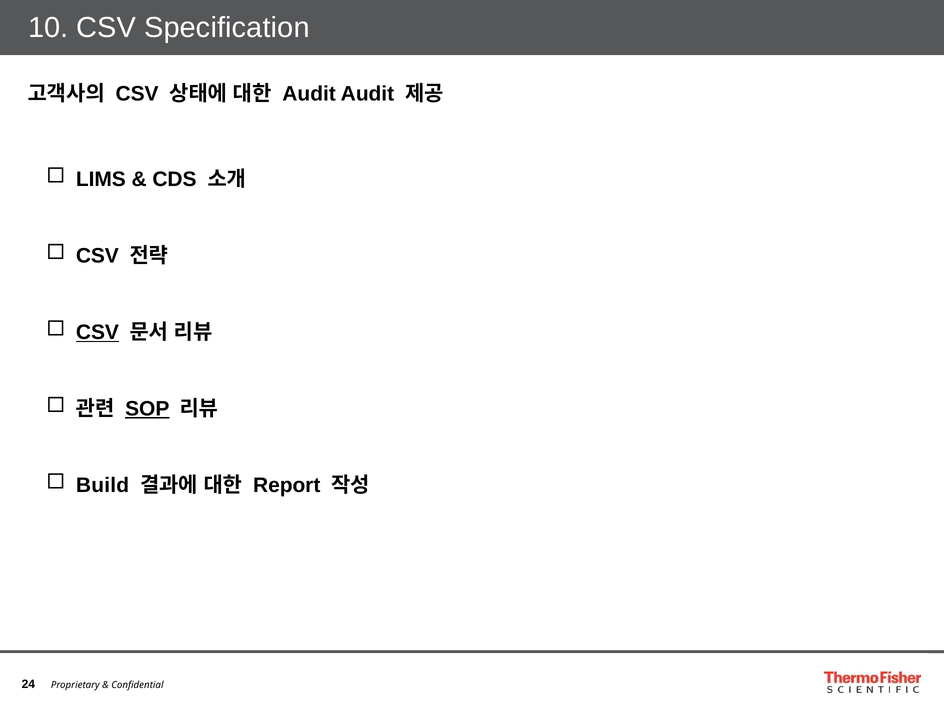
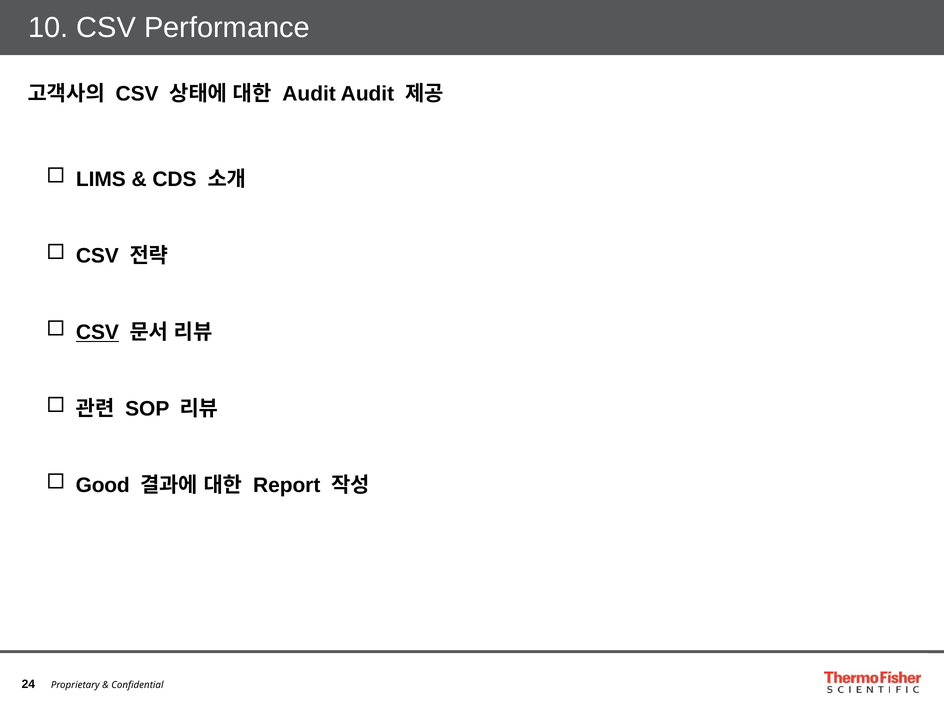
Specification: Specification -> Performance (227, 28)
SOP underline: present -> none (147, 409)
Build: Build -> Good (103, 485)
